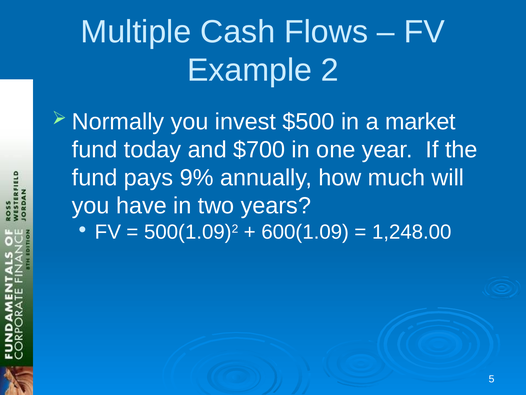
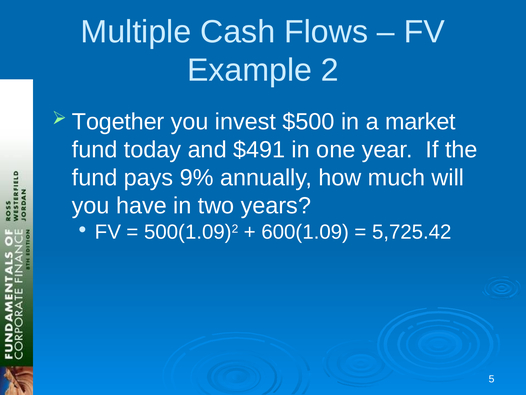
Normally: Normally -> Together (118, 121)
$700: $700 -> $491 (259, 150)
1,248.00: 1,248.00 -> 5,725.42 (412, 232)
